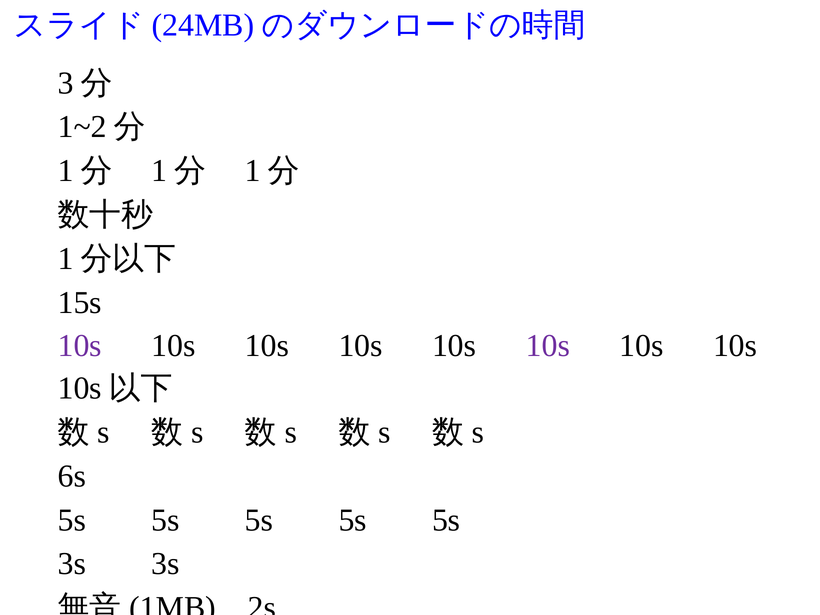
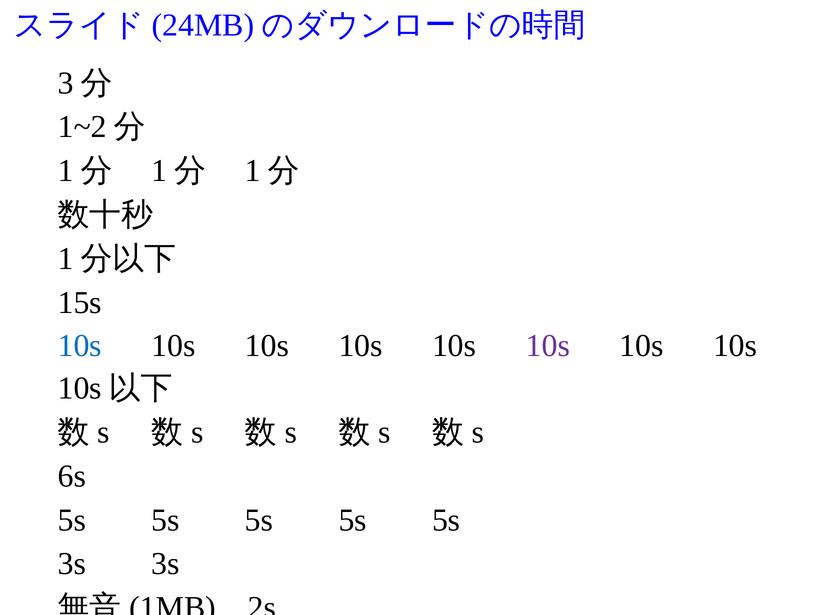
10s colour: purple -> blue (80, 346)
